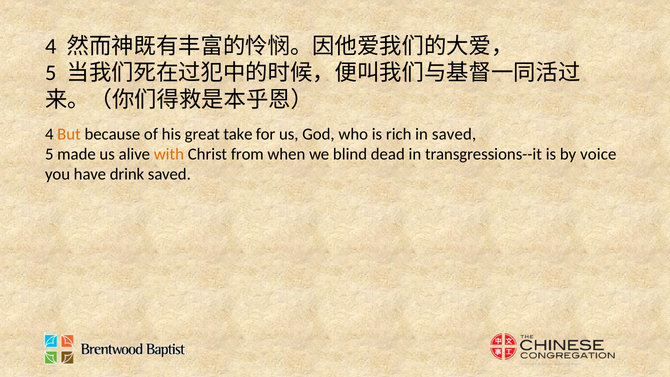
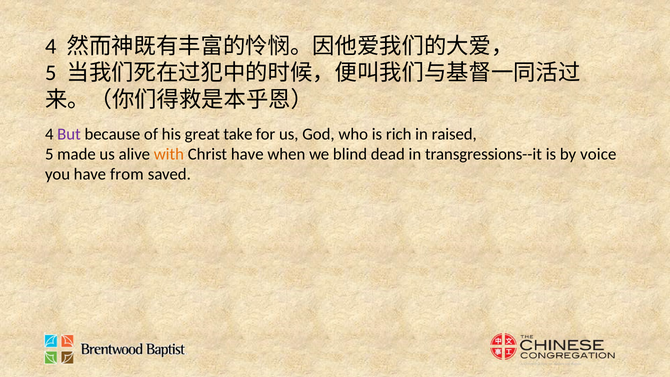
But colour: orange -> purple (69, 134)
in saved: saved -> raised (454, 134)
Christ from: from -> have (247, 154)
drink: drink -> from (127, 174)
